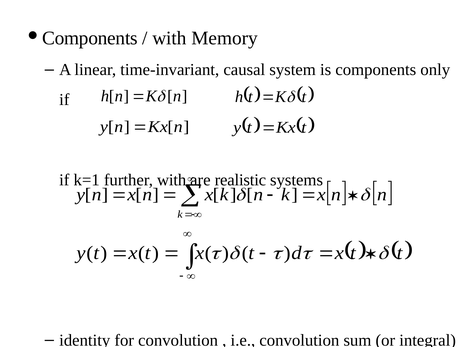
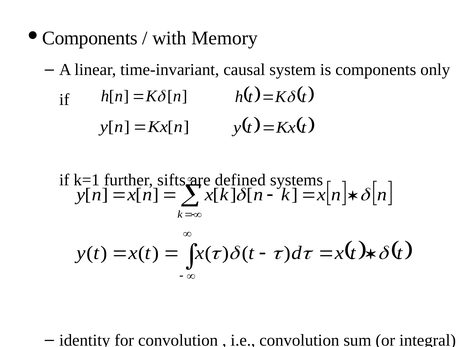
further with: with -> sifts (171, 180)
realistic: realistic -> defined (240, 180)
